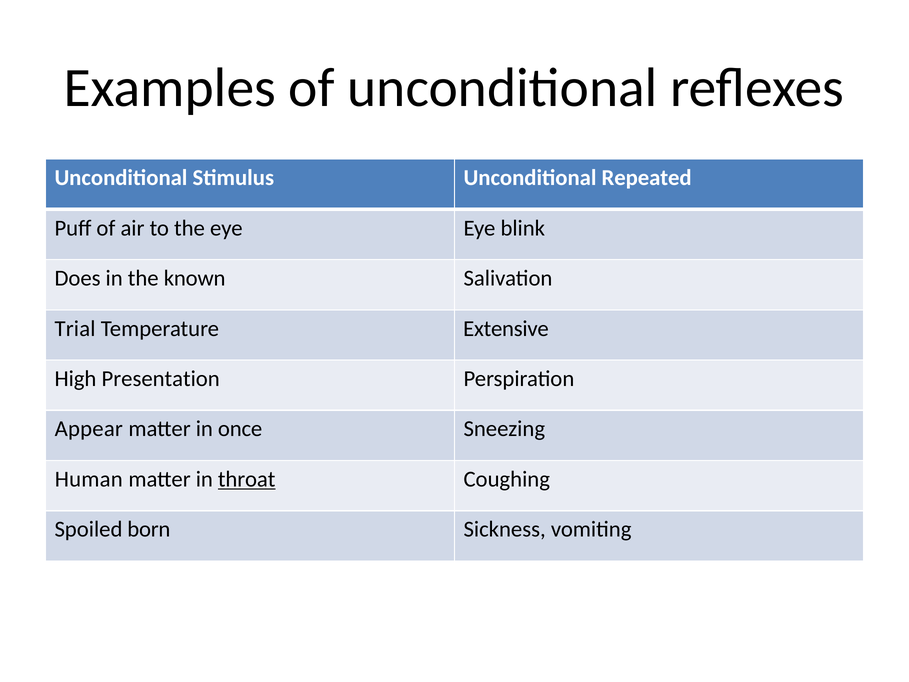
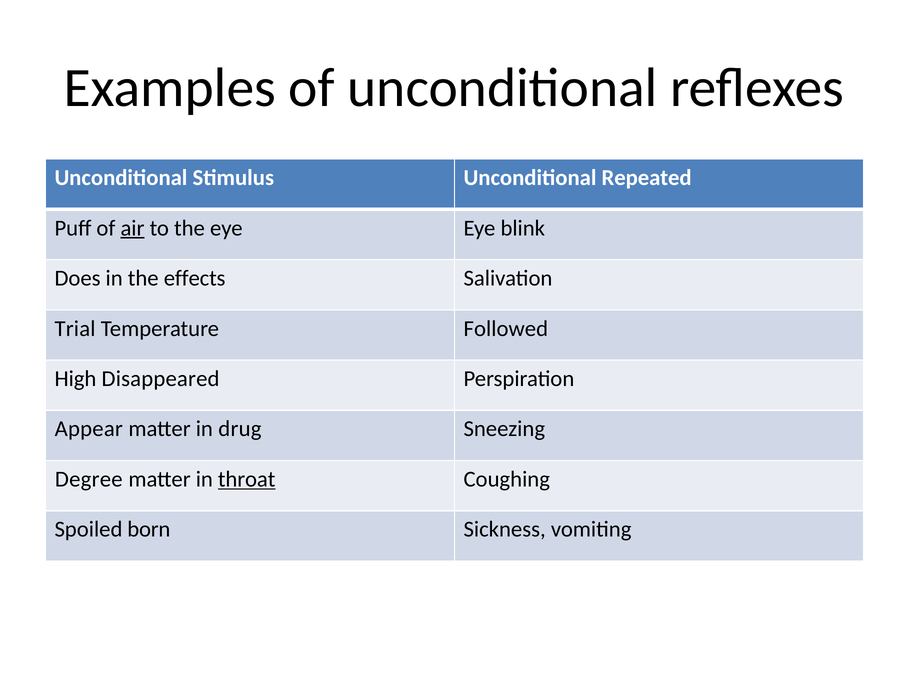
air underline: none -> present (132, 228)
known: known -> effects (195, 278)
Extensive: Extensive -> Followed (506, 328)
Presentation: Presentation -> Disappeared (161, 379)
once: once -> drug (240, 429)
Human: Human -> Degree (89, 479)
